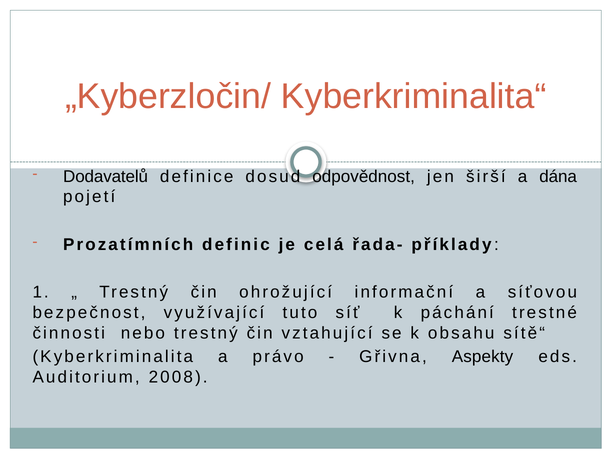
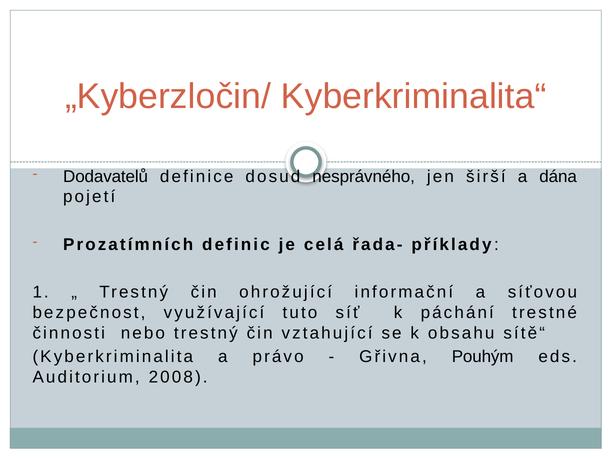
odpovědnost: odpovědnost -> nesprávného (364, 176)
Aspekty: Aspekty -> Pouhým (483, 357)
